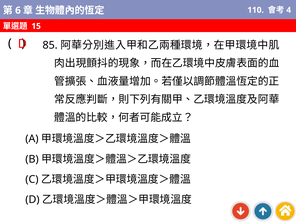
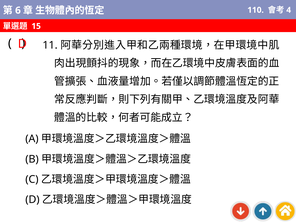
85: 85 -> 11 (50, 45)
